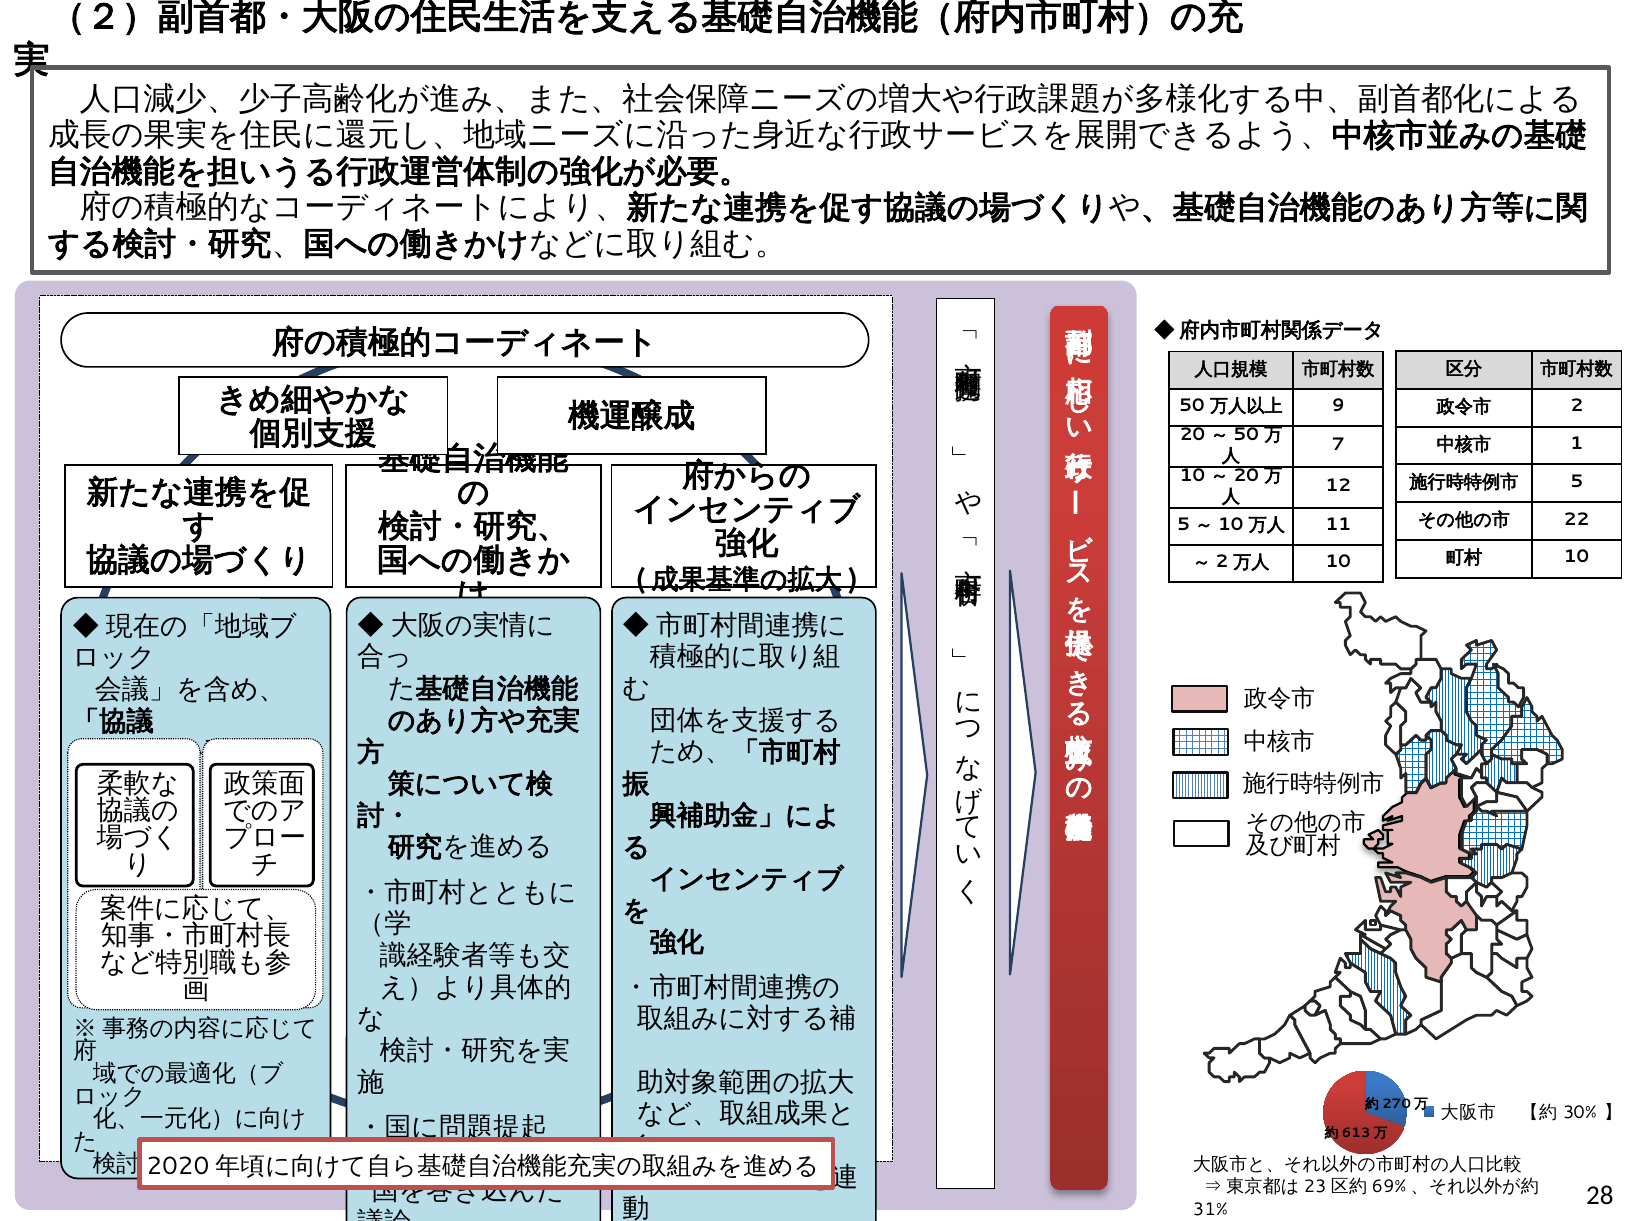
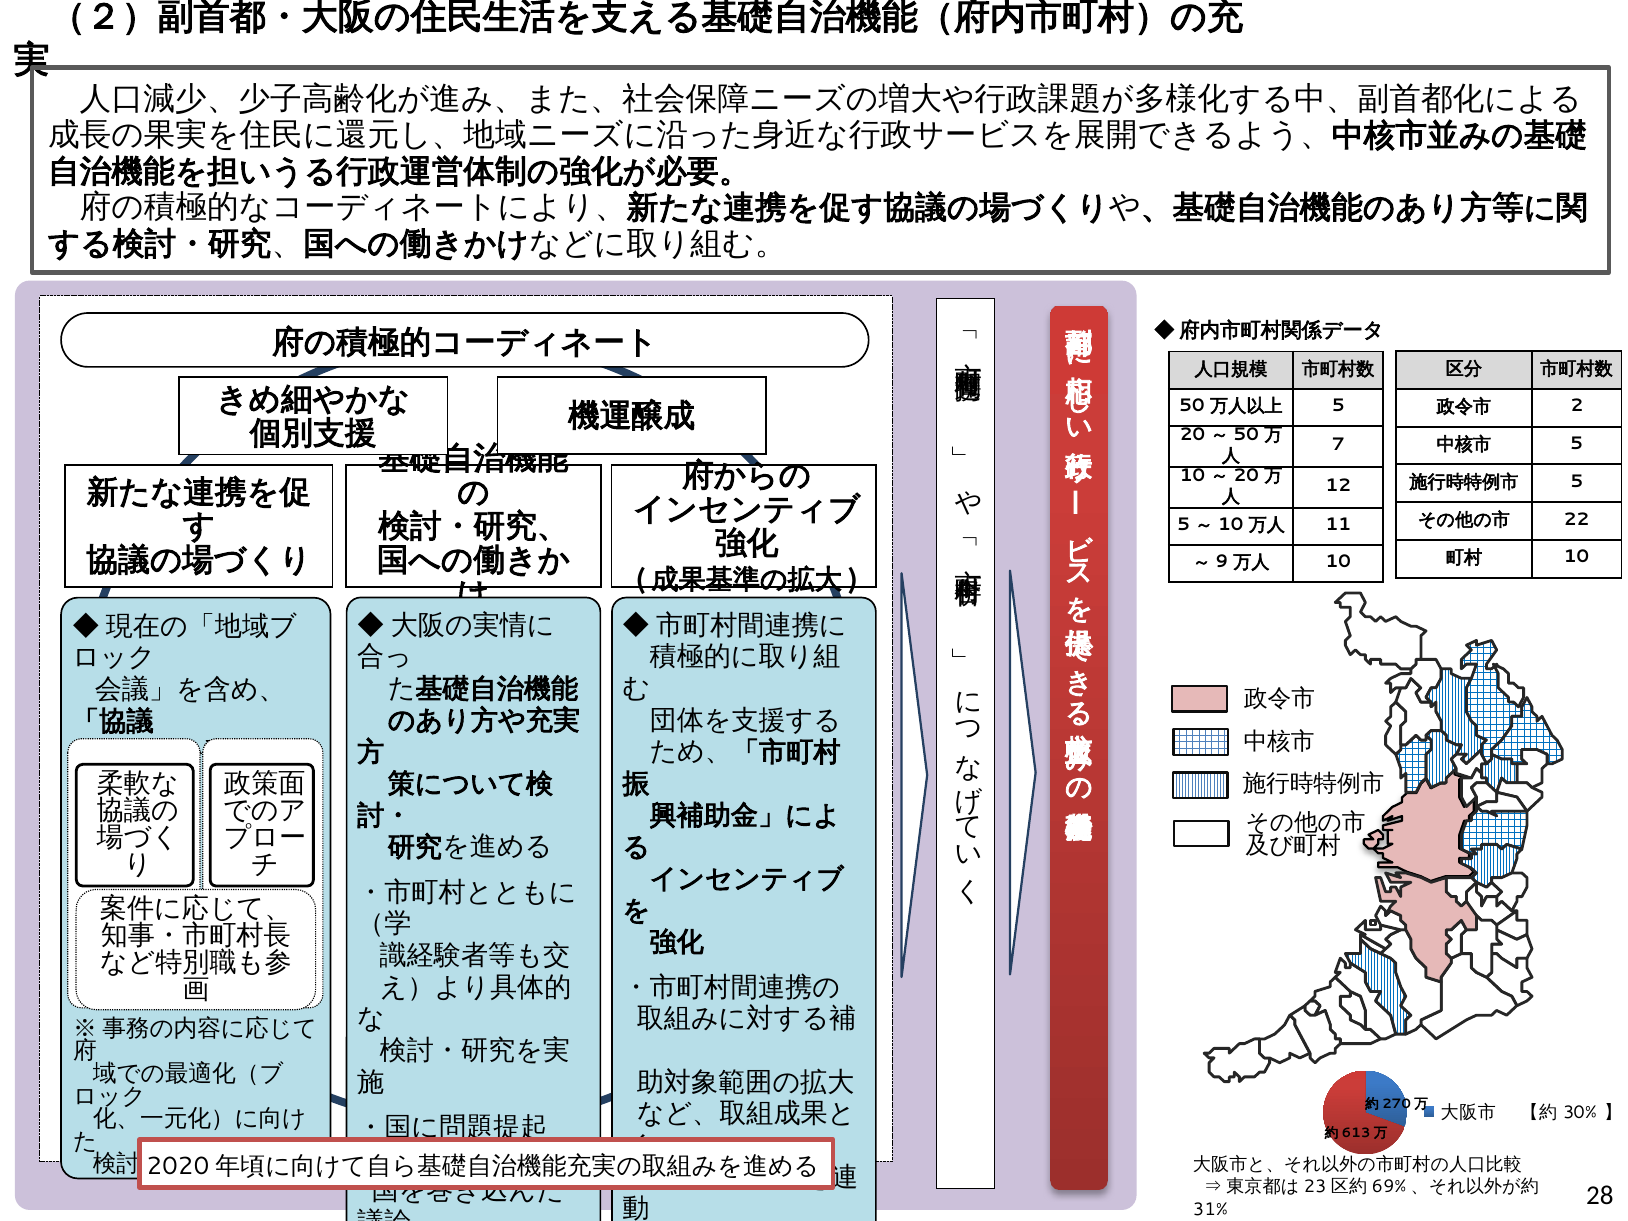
9: 9 -> 5 (1338, 406)
1: 1 -> 5 (1577, 444)
2: 2 -> 9 (1222, 562)
